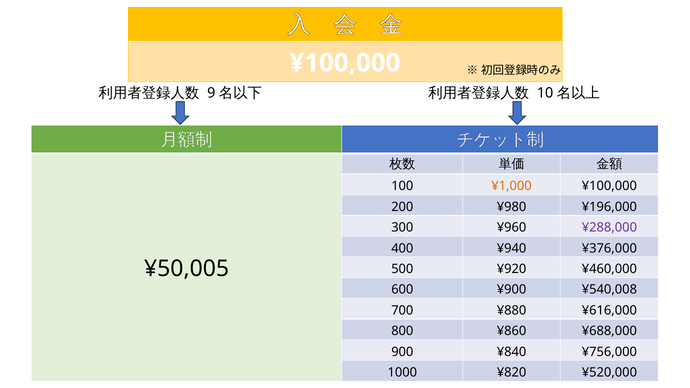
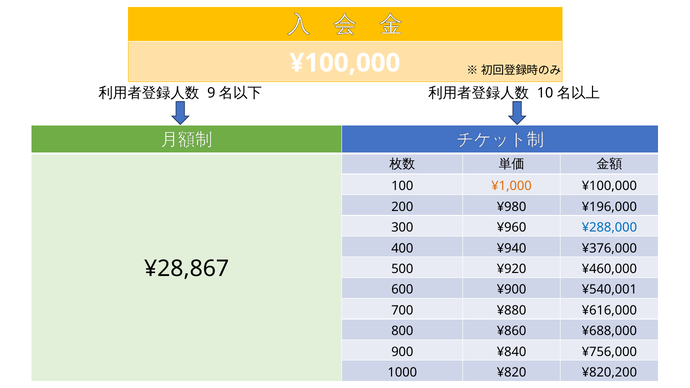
¥288,000 colour: purple -> blue (609, 228)
¥50,005: ¥50,005 -> ¥28,867 (187, 269)
¥540,008: ¥540,008 -> ¥540,001 (609, 290)
¥520,000: ¥520,000 -> ¥820,200 (609, 373)
